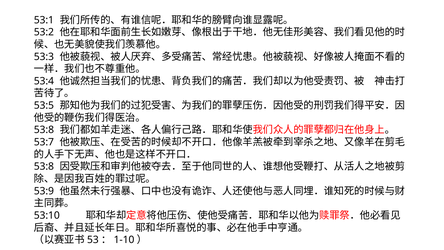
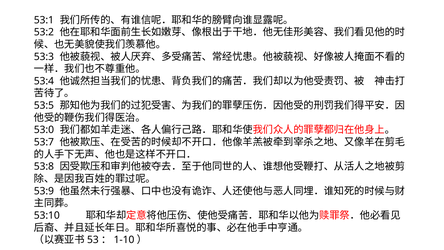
53:8: 53:8 -> 53:0 (44, 130)
